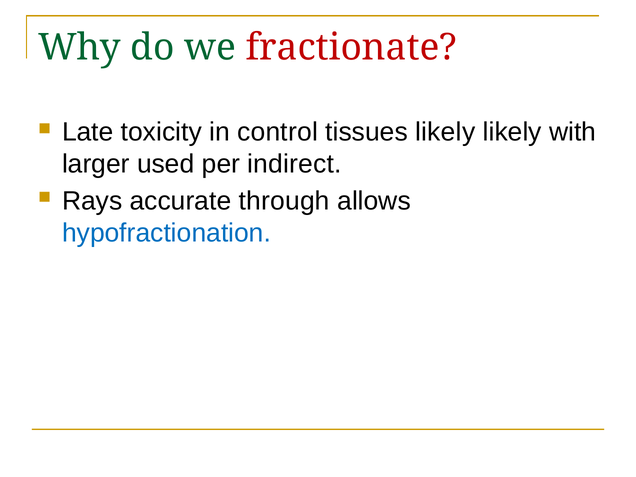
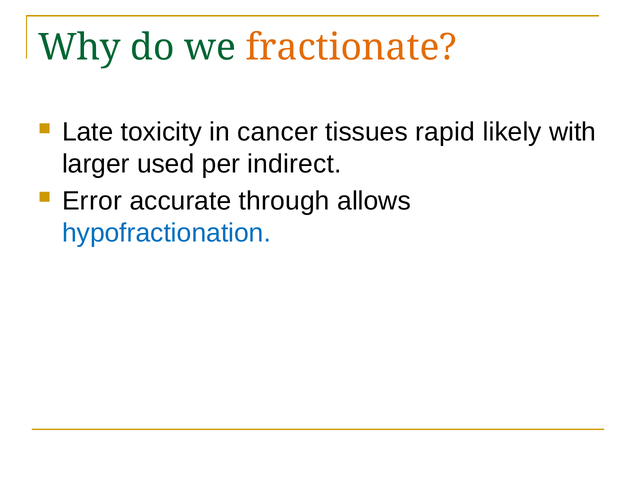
fractionate colour: red -> orange (351, 47)
control: control -> cancer (278, 132)
tissues likely: likely -> rapid (445, 132)
Rays: Rays -> Error (92, 201)
